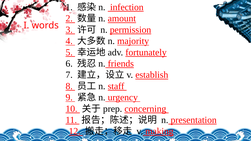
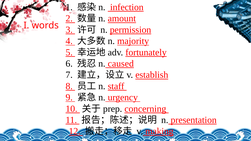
friends: friends -> caused (121, 64)
